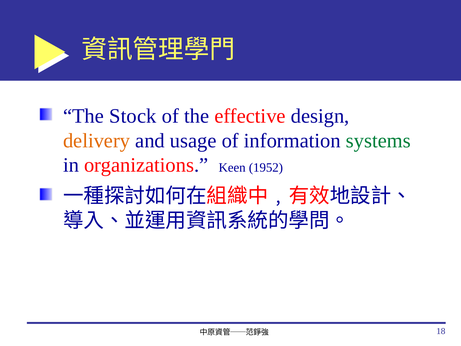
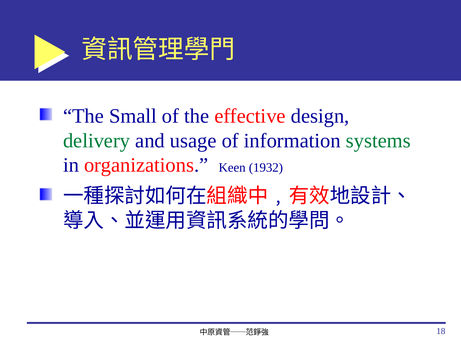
Stock: Stock -> Small (133, 116)
delivery colour: orange -> green (97, 141)
1952: 1952 -> 1932 (266, 168)
